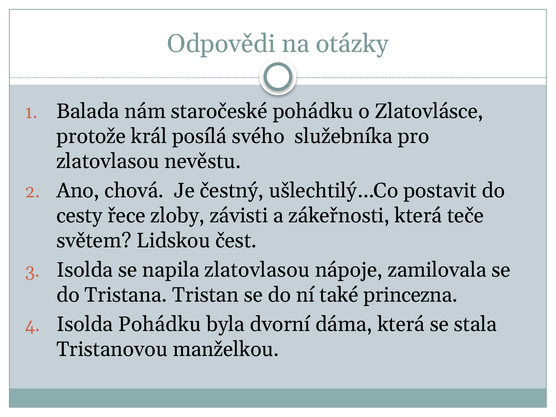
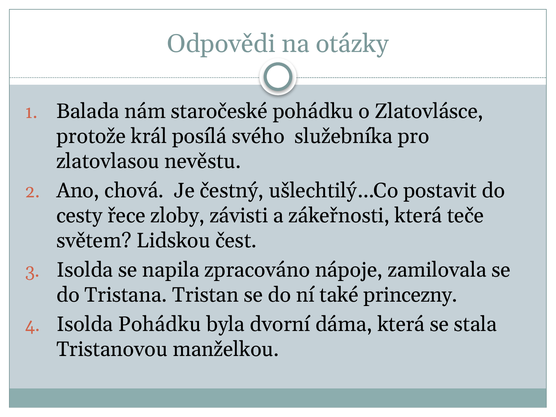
napila zlatovlasou: zlatovlasou -> zpracováno (257, 270)
princezna: princezna -> princezny (411, 295)
